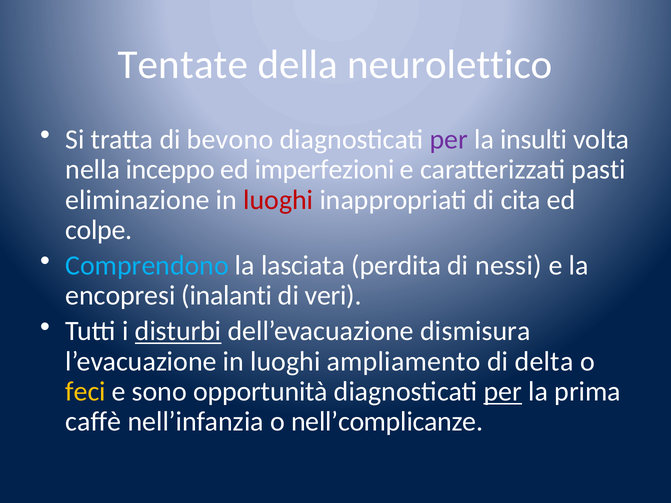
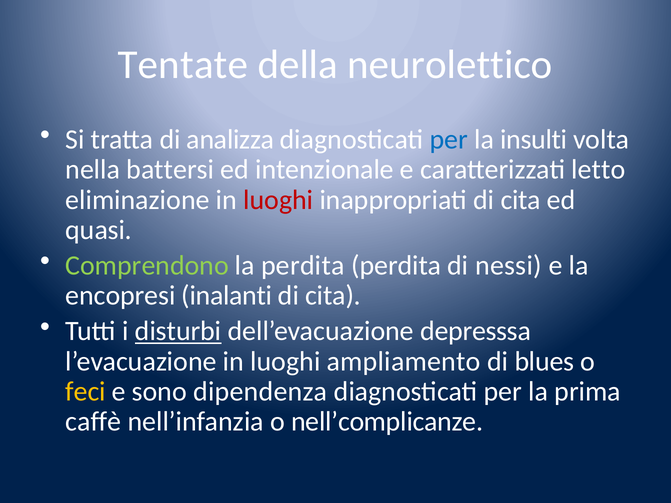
bevono: bevono -> analizza (230, 140)
per colour: purple -> blue (449, 140)
inceppo: inceppo -> battersi (170, 170)
imperfezioni: imperfezioni -> intenzionale (325, 170)
pasti: pasti -> letto (599, 170)
colpe: colpe -> quasi (99, 230)
Comprendono colour: light blue -> light green (147, 266)
la lasciata: lasciata -> perdita (303, 266)
veri: veri -> cita (333, 296)
dismisura: dismisura -> depresssa (476, 331)
delta: delta -> blues (544, 362)
opportunità: opportunità -> dipendenza (260, 392)
per underline: present -> none (503, 392)
